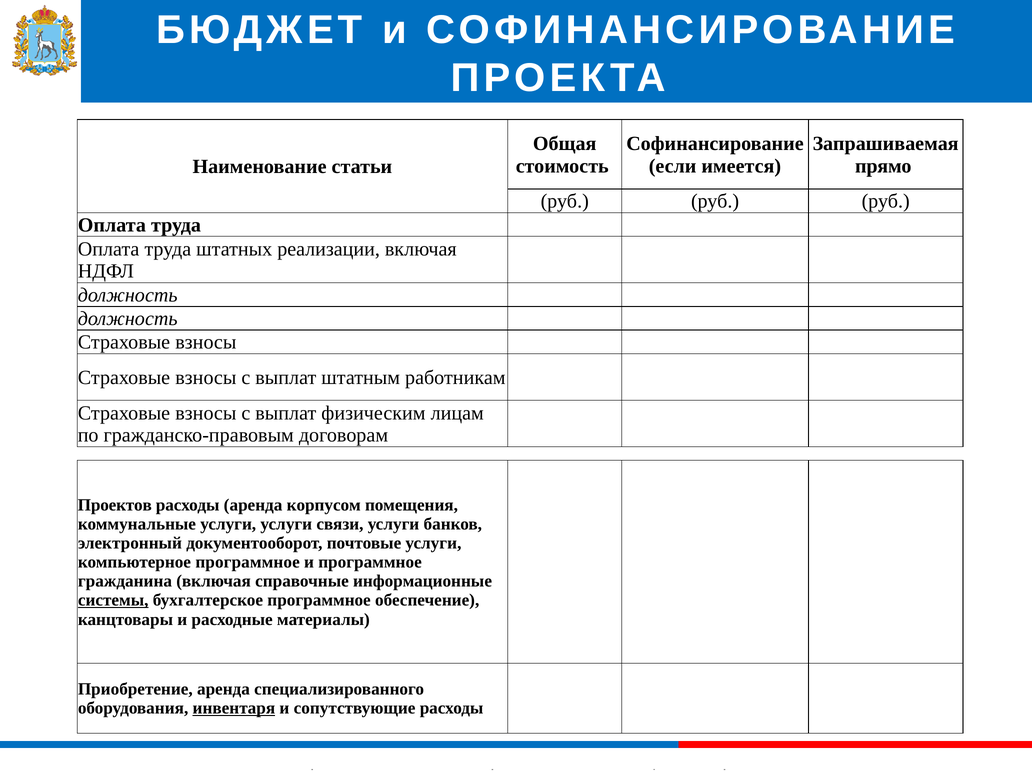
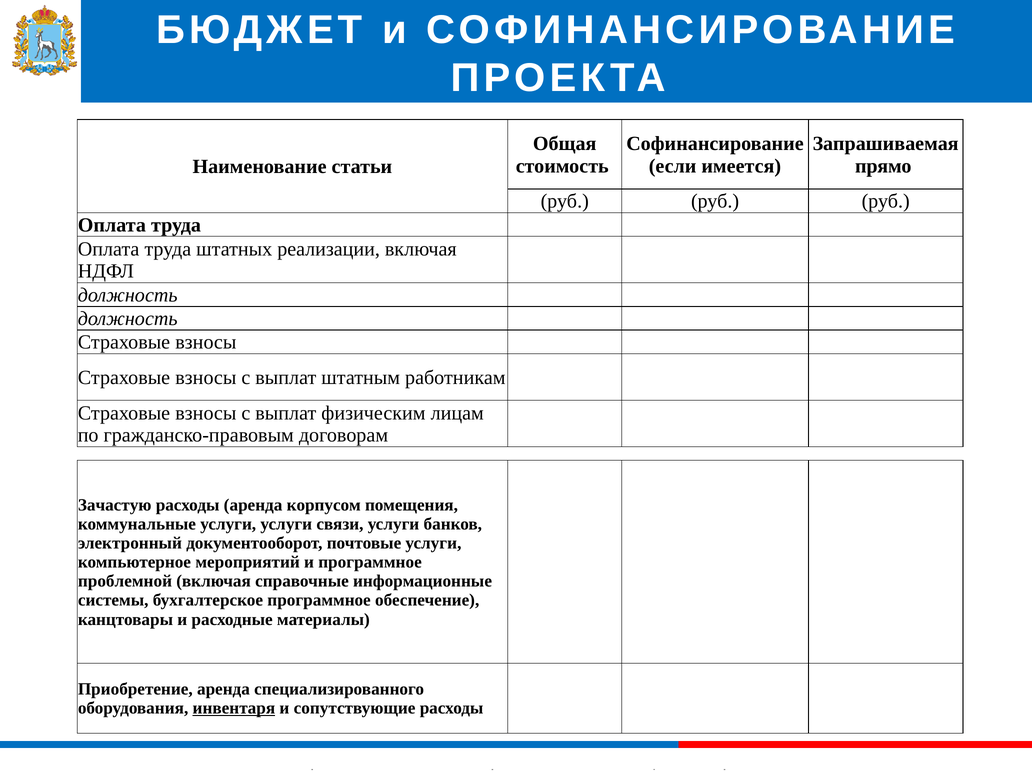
Проектов: Проектов -> Зачастую (115, 505)
компьютерное программное: программное -> мероприятий (248, 562)
гражданина: гражданина -> проблемной (125, 581)
системы underline: present -> none (113, 600)
